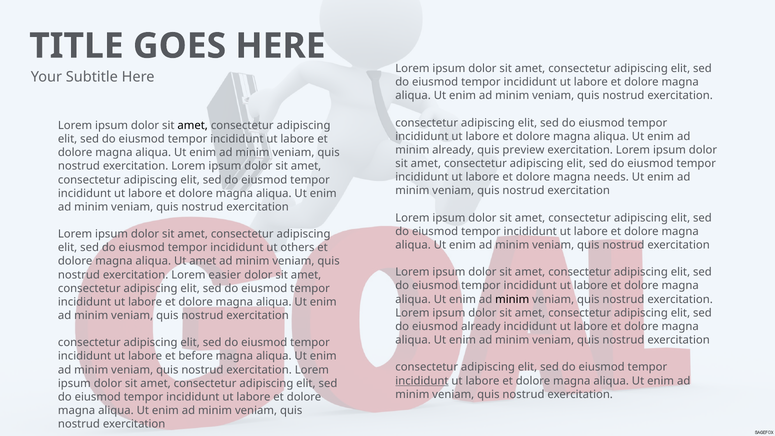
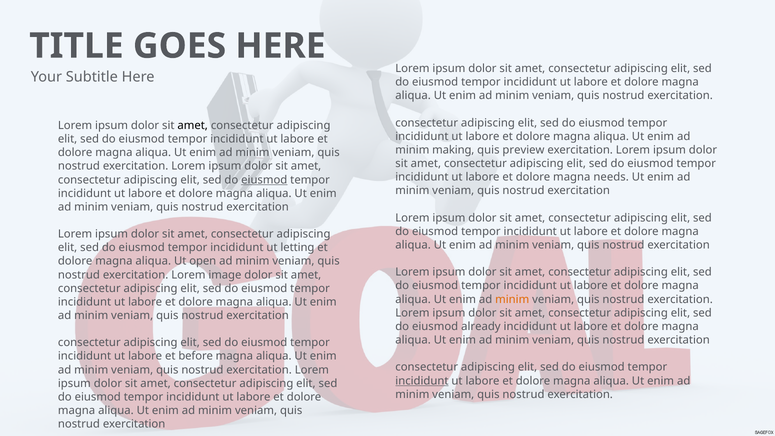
minim already: already -> making (453, 150)
eiusmod underline: none -> present (264, 180)
others: others -> letting (297, 248)
Ut amet: amet -> open (203, 261)
easier: easier -> image (225, 275)
minim colour: black -> orange (512, 299)
